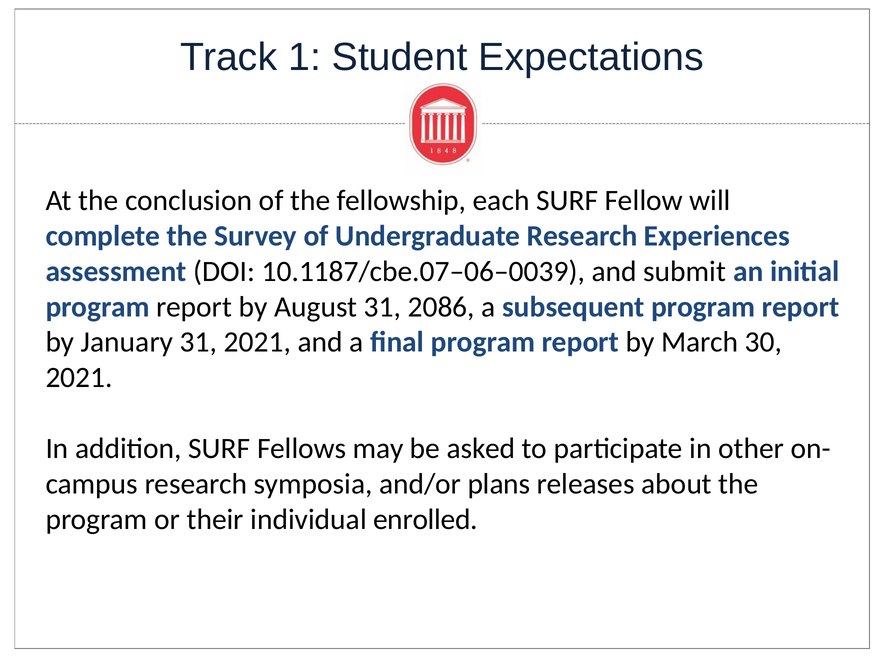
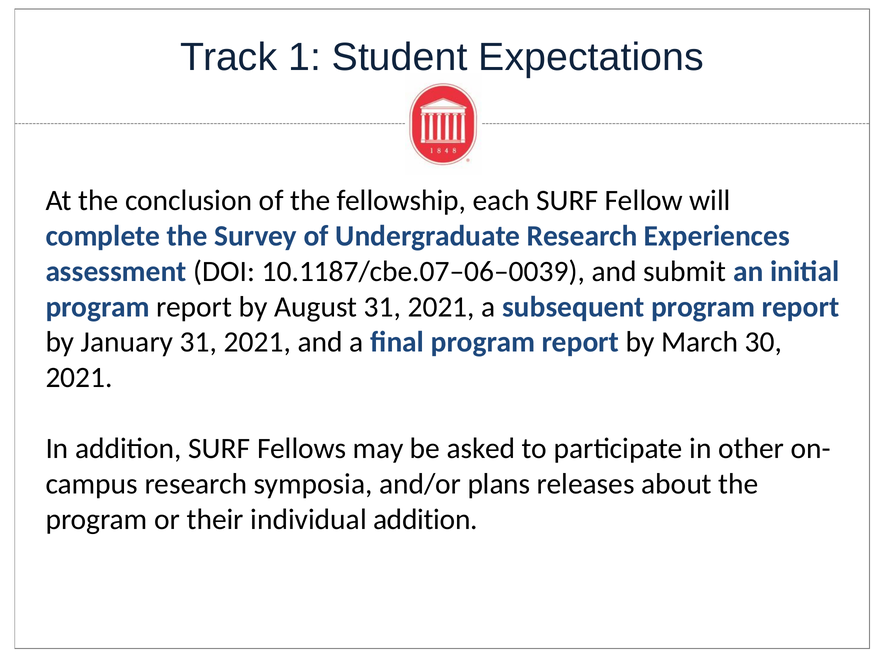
August 31 2086: 2086 -> 2021 (441, 307)
individual enrolled: enrolled -> addition (425, 519)
